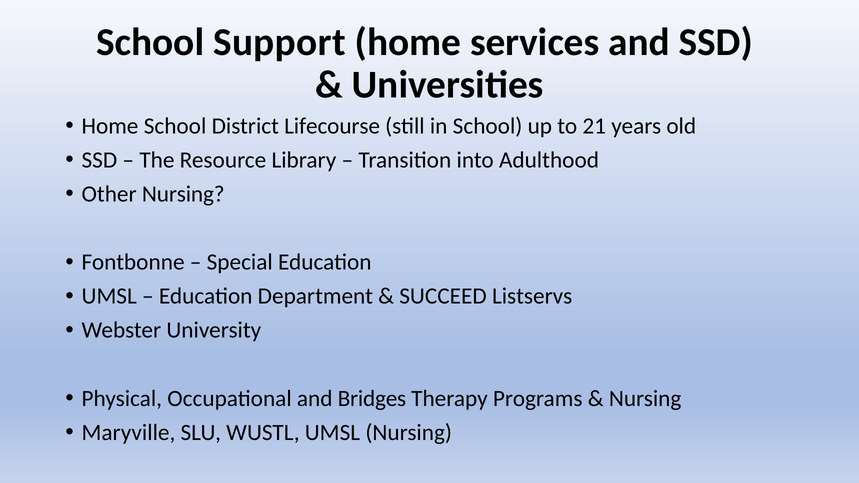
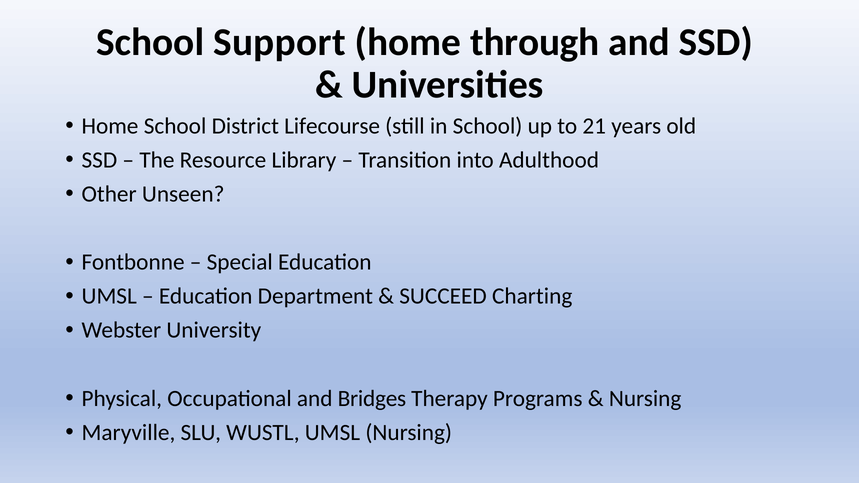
services: services -> through (535, 42)
Other Nursing: Nursing -> Unseen (183, 194)
Listservs: Listservs -> Charting (532, 296)
